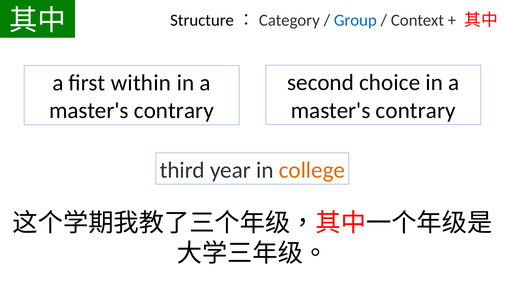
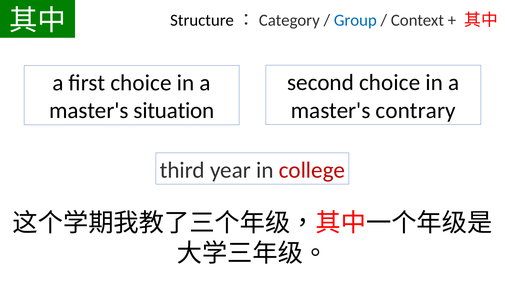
first within: within -> choice (141, 83)
contrary: contrary -> situation (174, 111)
college colour: orange -> red (312, 170)
